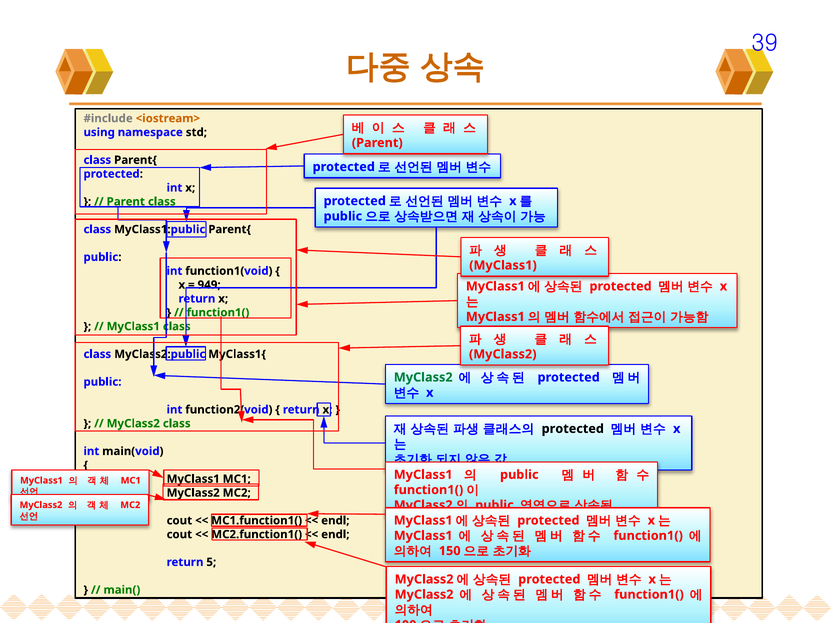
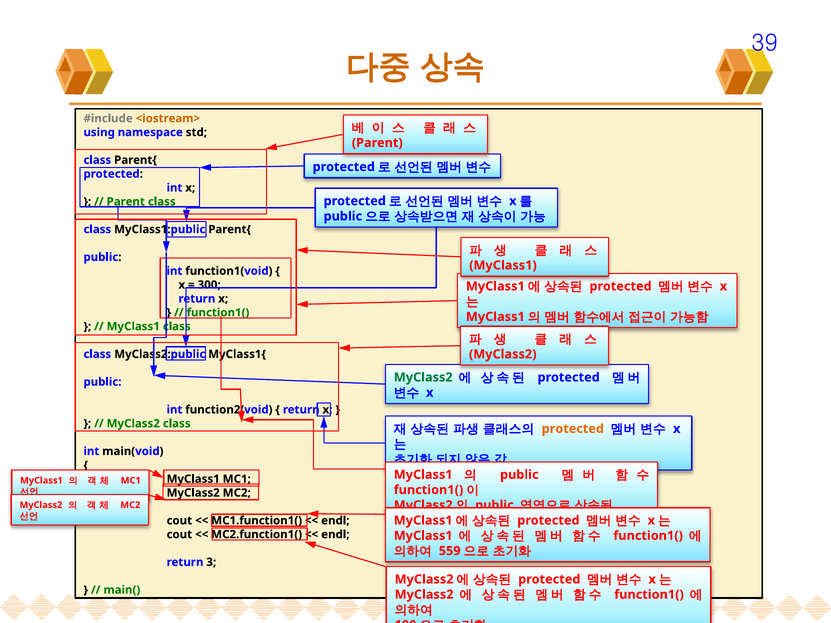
949: 949 -> 300 (209, 285)
protected colour: black -> orange (573, 429)
150: 150 -> 559 (450, 551)
5: 5 -> 3 (211, 562)
